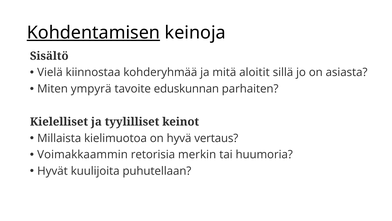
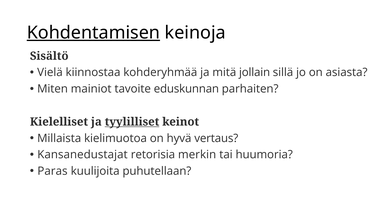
aloitit: aloitit -> jollain (255, 72)
ympyrä: ympyrä -> mainiot (91, 89)
tyylilliset underline: none -> present (132, 122)
Voimakkaammin: Voimakkaammin -> Kansanedustajat (83, 154)
Hyvät: Hyvät -> Paras (52, 171)
